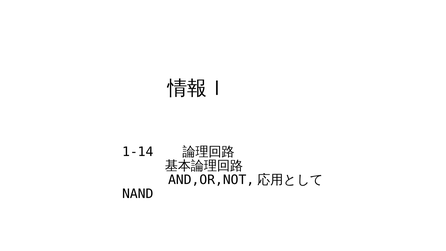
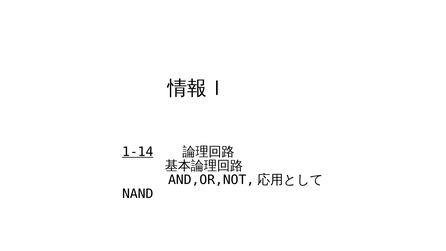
1-14 underline: none -> present (138, 152)
